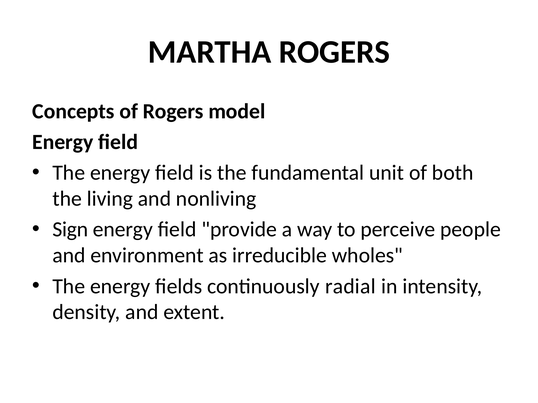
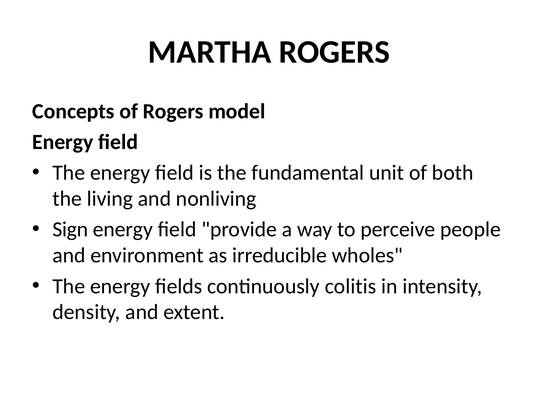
radial: radial -> colitis (350, 287)
